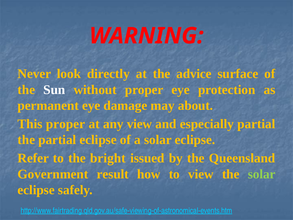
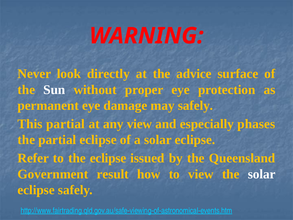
may about: about -> safely (195, 105)
This proper: proper -> partial (65, 124)
especially partial: partial -> phases (256, 124)
the bright: bright -> eclipse (108, 158)
solar colour: light green -> white (262, 173)
